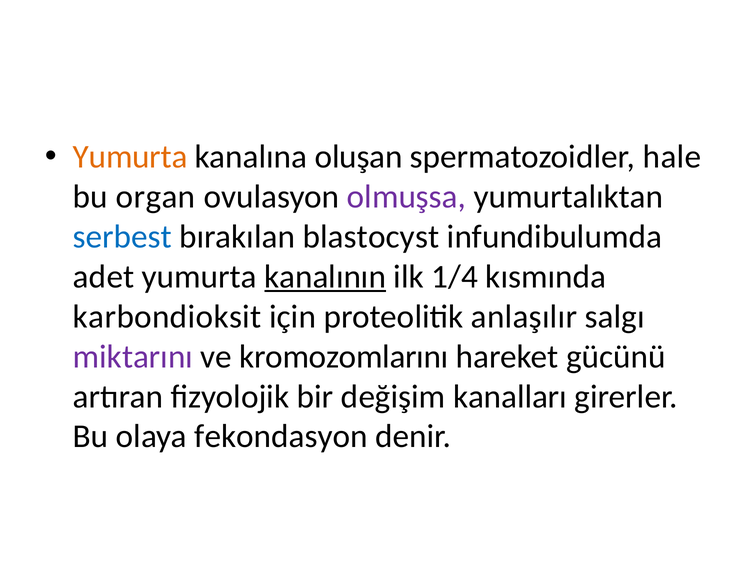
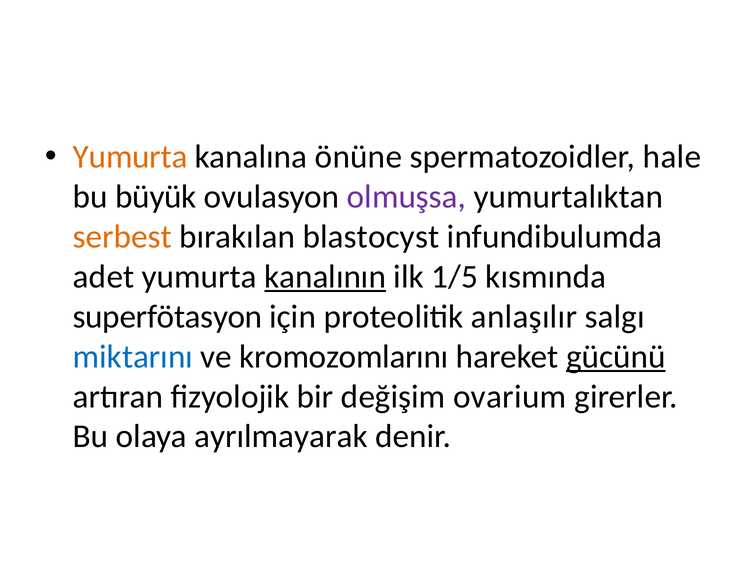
oluşan: oluşan -> önüne (358, 157)
organ: organ -> büyük (156, 197)
serbest colour: blue -> orange (122, 237)
1/4: 1/4 -> 1/5 (455, 277)
karbondioksit: karbondioksit -> superfötasyon (168, 317)
miktarını colour: purple -> blue (133, 357)
gücünü underline: none -> present (616, 357)
kanalları: kanalları -> ovarium (510, 397)
fekondasyon: fekondasyon -> ayrılmayarak (281, 436)
